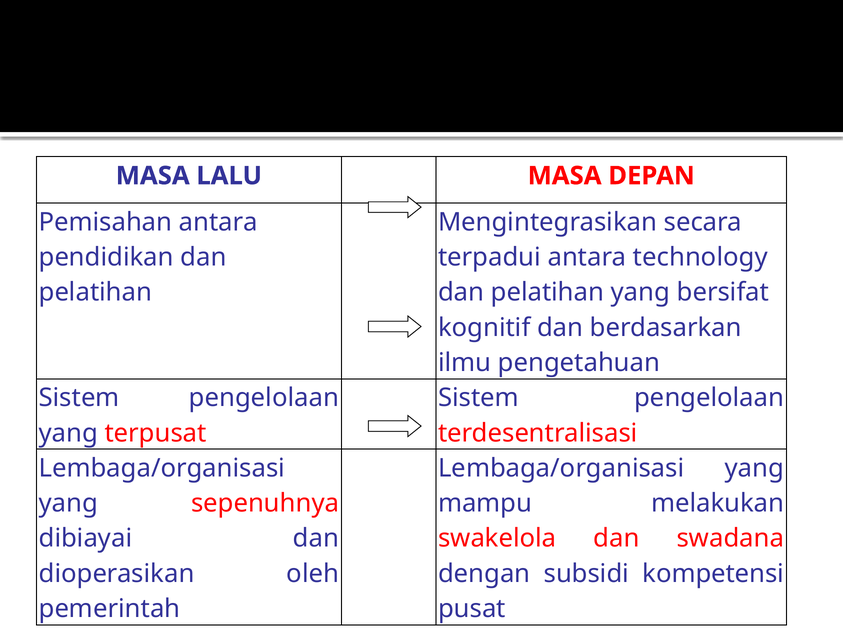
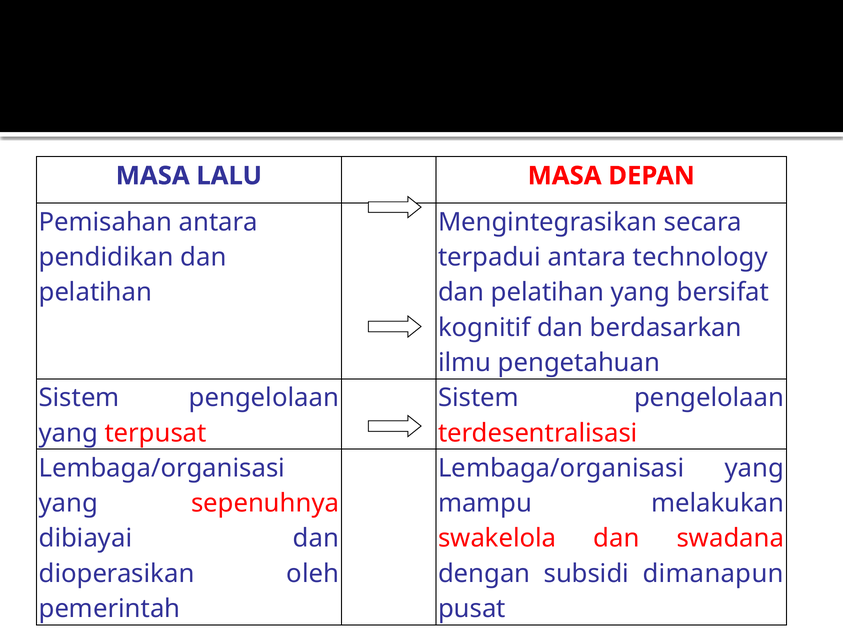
kompetensi: kompetensi -> dimanapun (713, 574)
